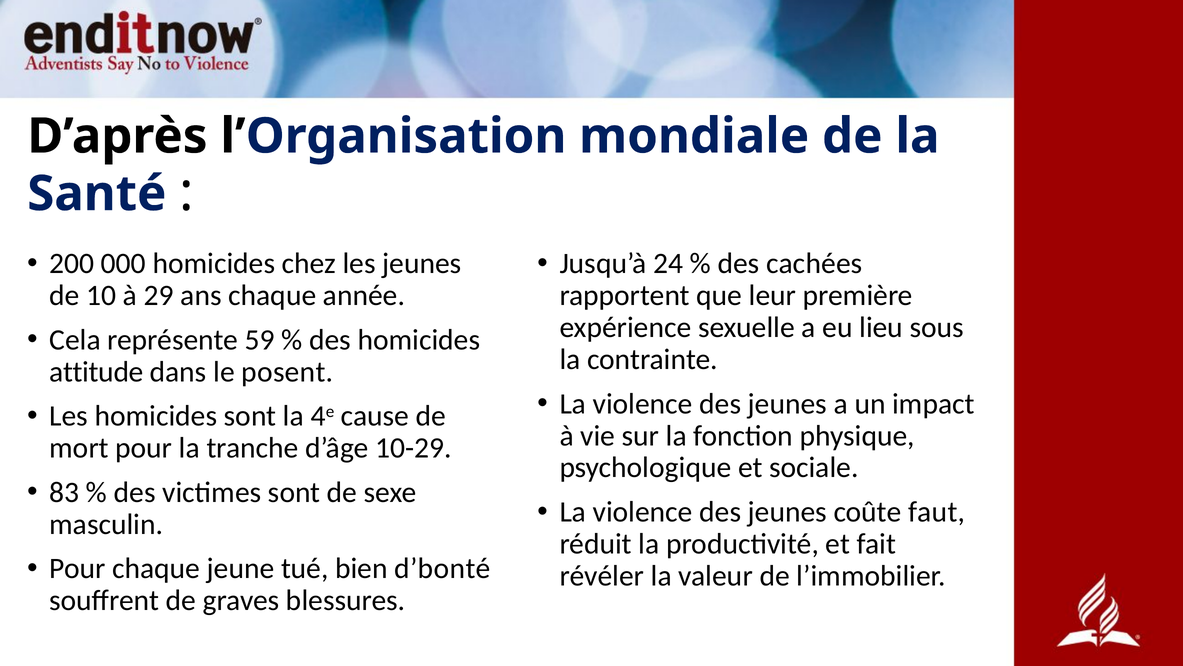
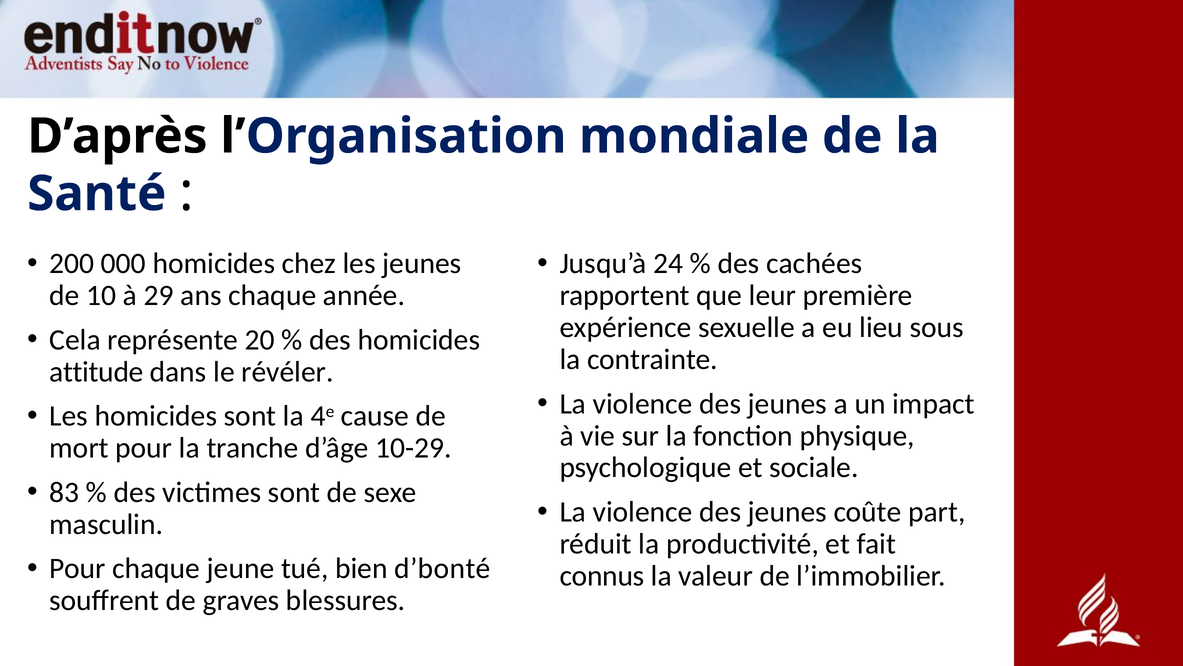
59: 59 -> 20 (260, 340)
posent: posent -> révéler (288, 372)
faut: faut -> part (937, 512)
révéler: révéler -> connus (602, 575)
